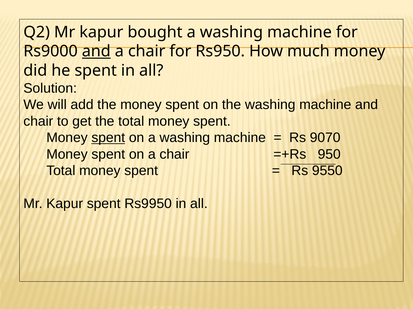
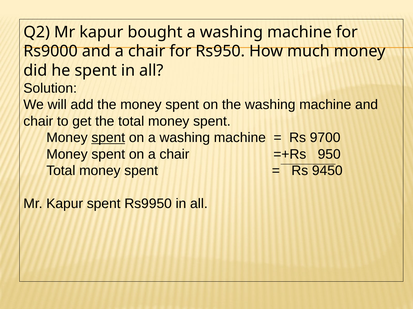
and underline: present -> none (96, 51)
9070: 9070 -> 9700 (325, 138)
9550: 9550 -> 9450 (327, 171)
